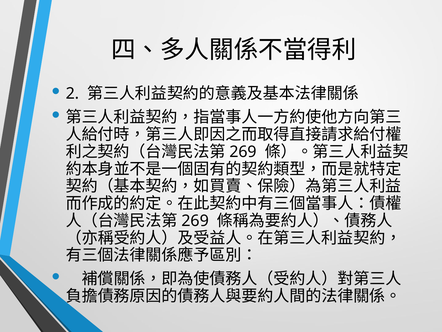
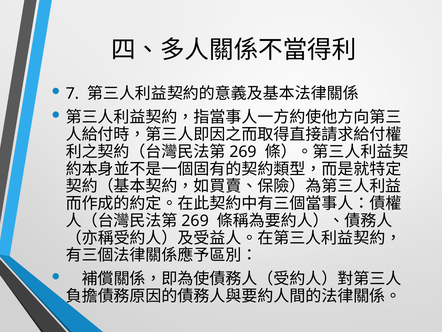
2: 2 -> 7 (72, 94)
